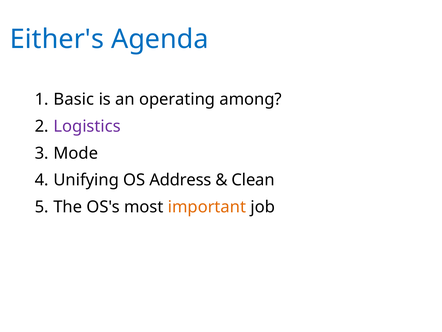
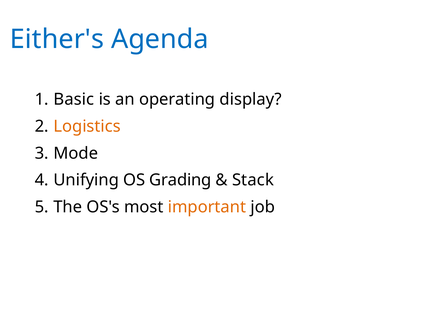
among: among -> display (251, 99)
Logistics colour: purple -> orange (87, 126)
Address: Address -> Grading (180, 180)
Clean: Clean -> Stack (253, 180)
